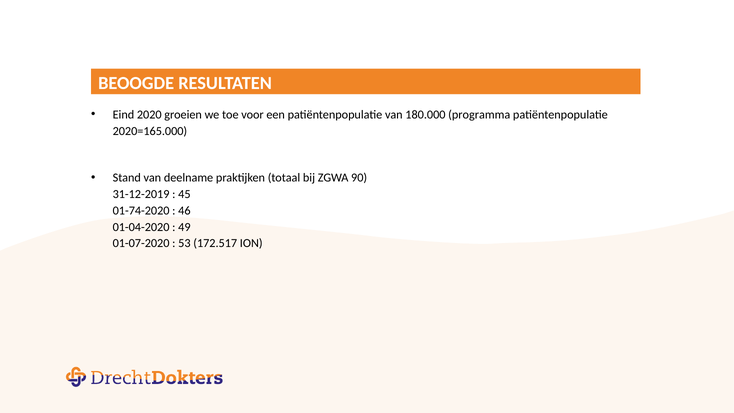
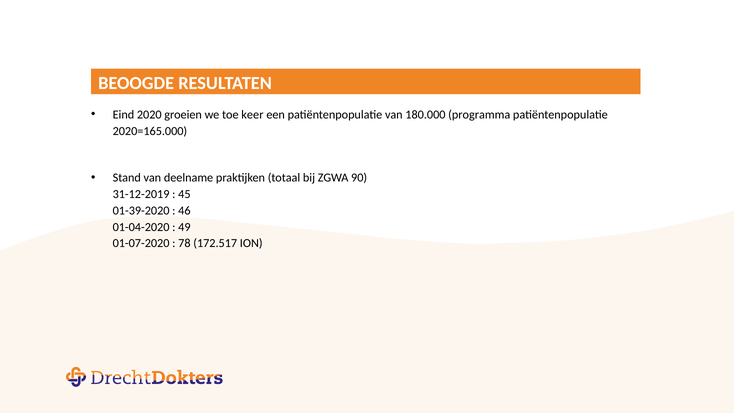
voor: voor -> keer (252, 115)
01-74-2020: 01-74-2020 -> 01-39-2020 (141, 210)
53: 53 -> 78 (184, 243)
